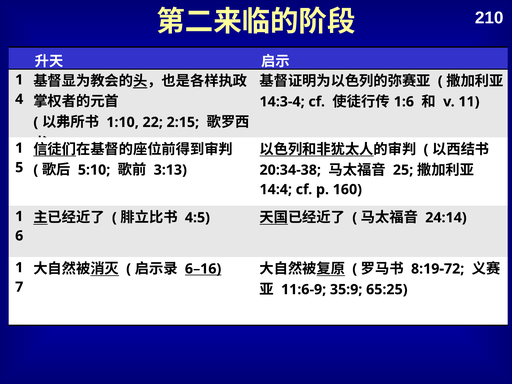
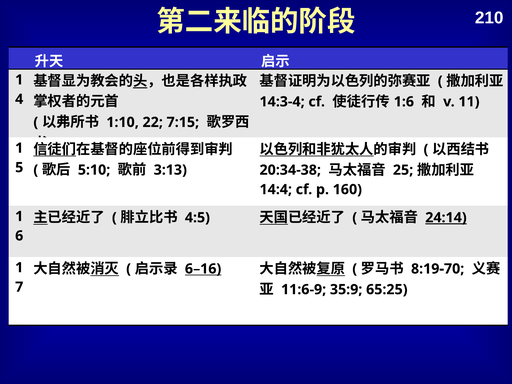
2:15: 2:15 -> 7:15 (183, 122)
24:14 underline: none -> present (446, 218)
8:19-72: 8:19-72 -> 8:19-70 (438, 269)
